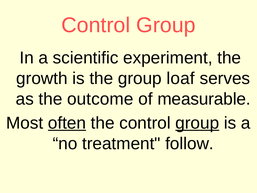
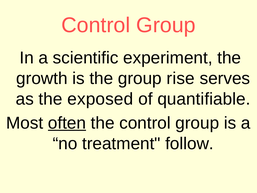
loaf: loaf -> rise (181, 78)
outcome: outcome -> exposed (100, 99)
measurable: measurable -> quantifiable (204, 99)
group underline: present -> none (197, 123)
